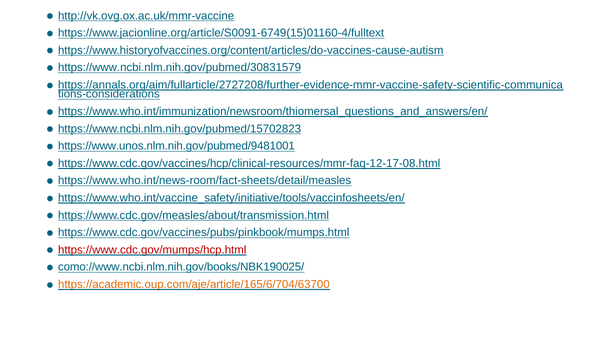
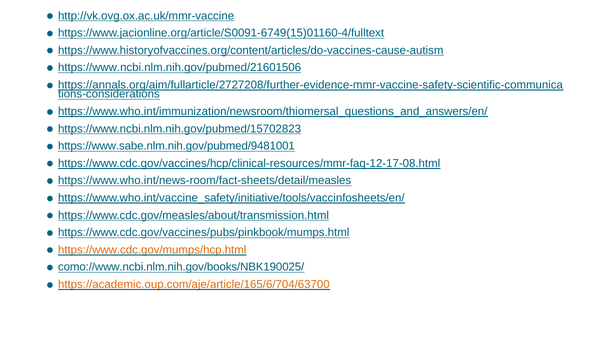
https://www.ncbi.nlm.nih.gov/pubmed/30831579: https://www.ncbi.nlm.nih.gov/pubmed/30831579 -> https://www.ncbi.nlm.nih.gov/pubmed/21601506 (180, 68)
https://www.unos.nlm.nih.gov/pubmed/9481001: https://www.unos.nlm.nih.gov/pubmed/9481001 -> https://www.sabe.nlm.nih.gov/pubmed/9481001 (176, 146)
https://www.cdc.gov/mumps/hcp.html colour: red -> orange (152, 250)
